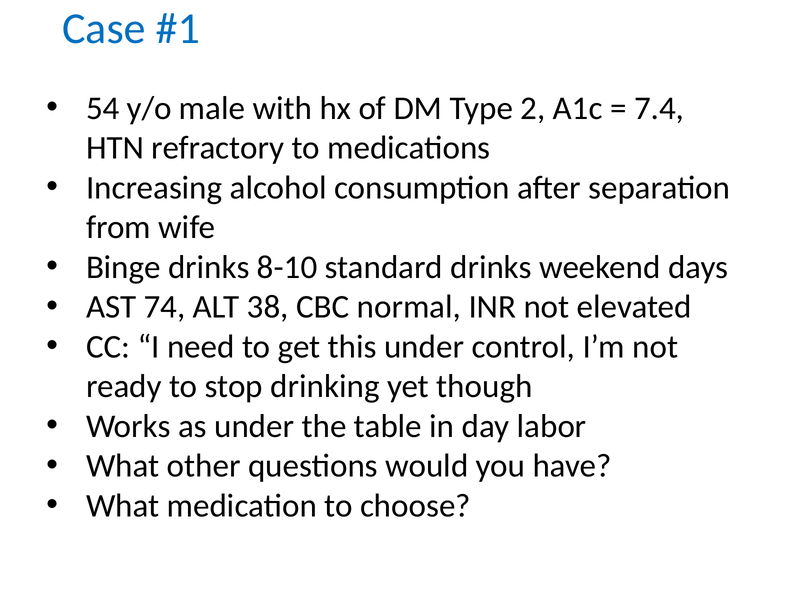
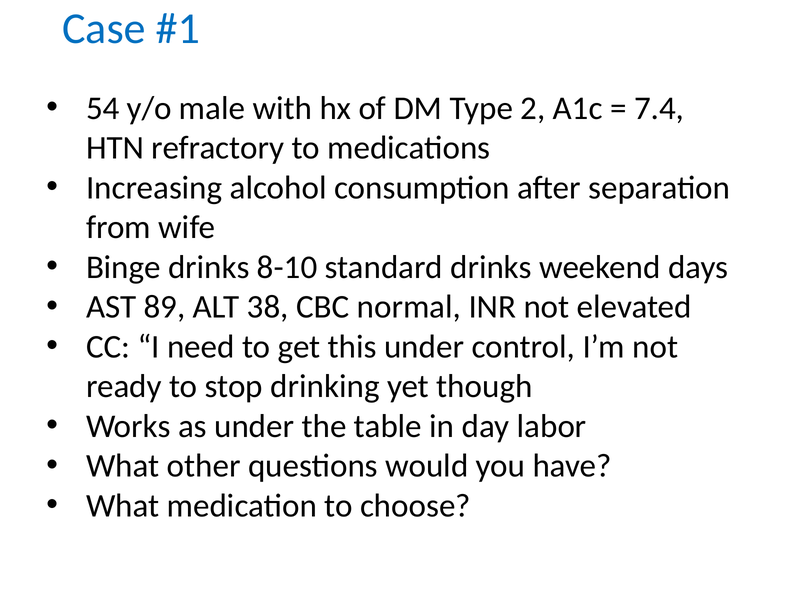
74: 74 -> 89 (165, 307)
